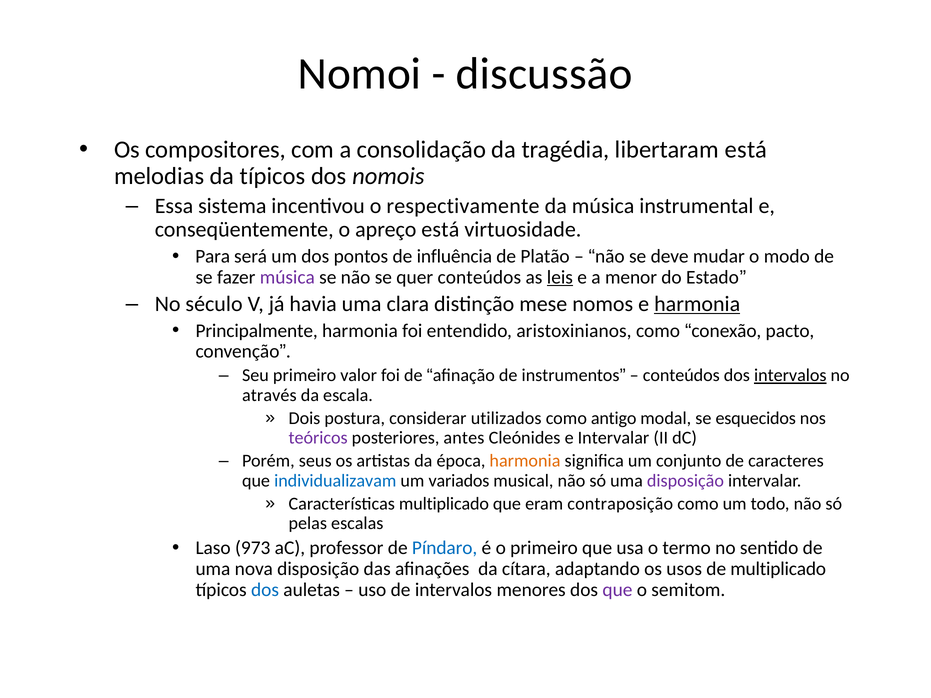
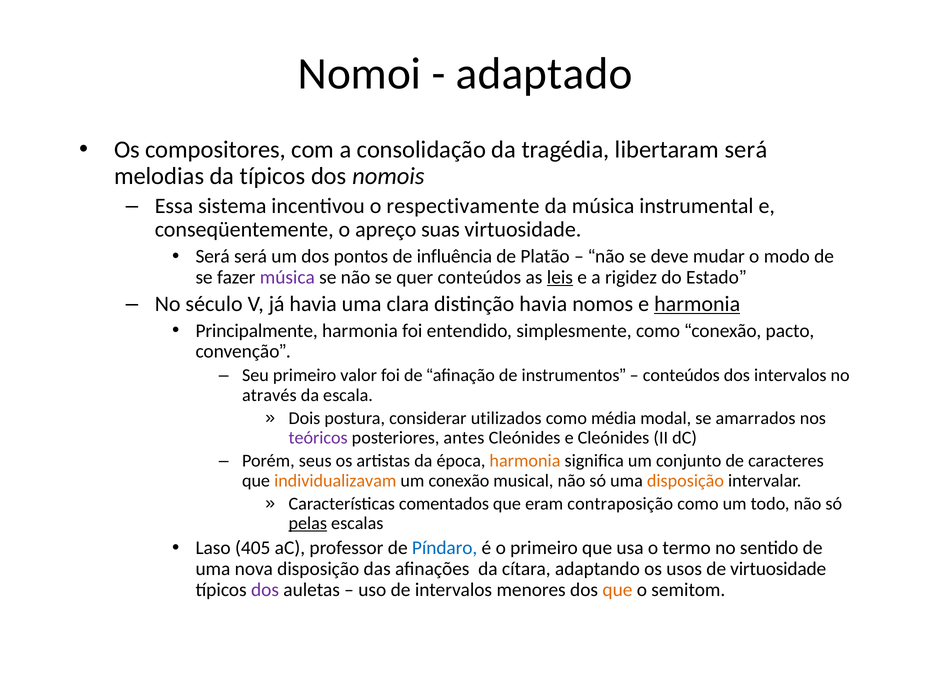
discussão: discussão -> adaptado (544, 74)
libertaram está: está -> será (746, 150)
apreço está: está -> suas (441, 230)
Para: Para -> Será (213, 256)
menor: menor -> rigidez (631, 277)
distinção mese: mese -> havia (543, 304)
aristoxinianos: aristoxinianos -> simplesmente (574, 331)
intervalos underline: present -> none (790, 376)
antigo: antigo -> média (614, 418)
esquecidos: esquecidos -> amarrados (756, 418)
e Intervalar: Intervalar -> Cleónides (613, 438)
individualizavam colour: blue -> orange (335, 481)
um variados: variados -> conexão (459, 481)
disposição colour: purple -> orange (685, 481)
Características multiplicado: multiplicado -> comentados (444, 504)
pelas underline: none -> present (308, 524)
973: 973 -> 405 (253, 548)
de multiplicado: multiplicado -> virtuosidade (778, 569)
dos colour: blue -> purple (265, 590)
que colour: purple -> orange (617, 590)
